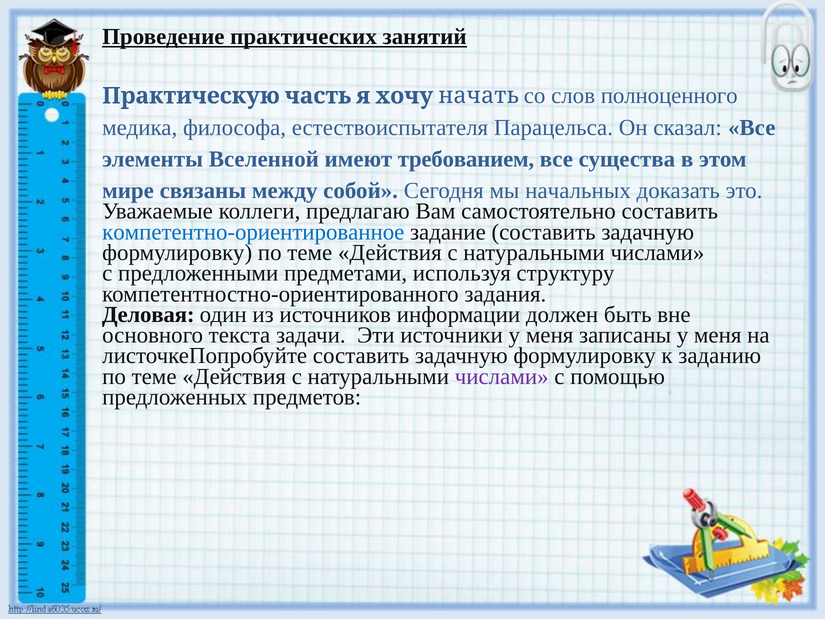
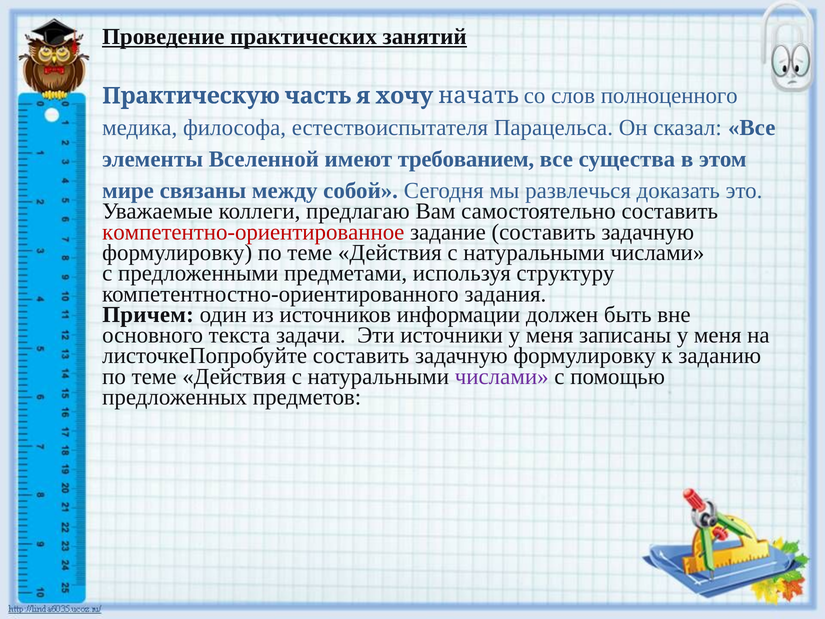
начальных: начальных -> развлечься (578, 191)
компетентно-ориентированное colour: blue -> red (253, 232)
Деловая: Деловая -> Причем (148, 314)
